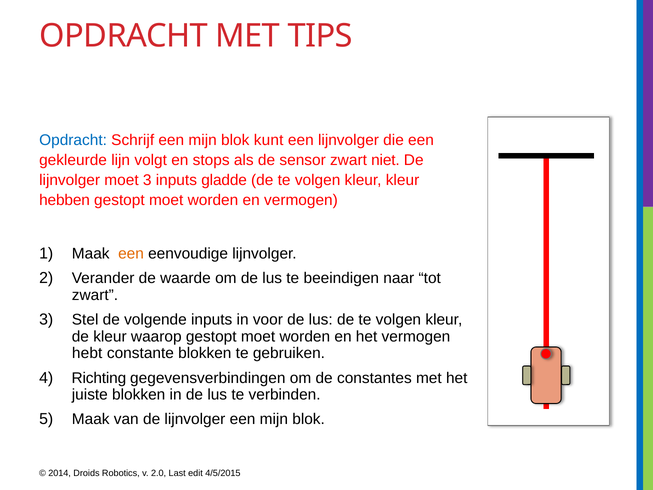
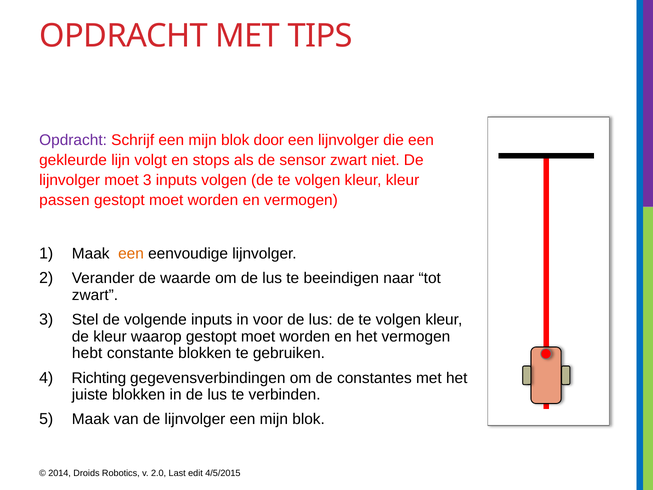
Opdracht colour: blue -> purple (73, 140)
kunt: kunt -> door (269, 140)
inputs gladde: gladde -> volgen (224, 180)
hebben: hebben -> passen (64, 200)
